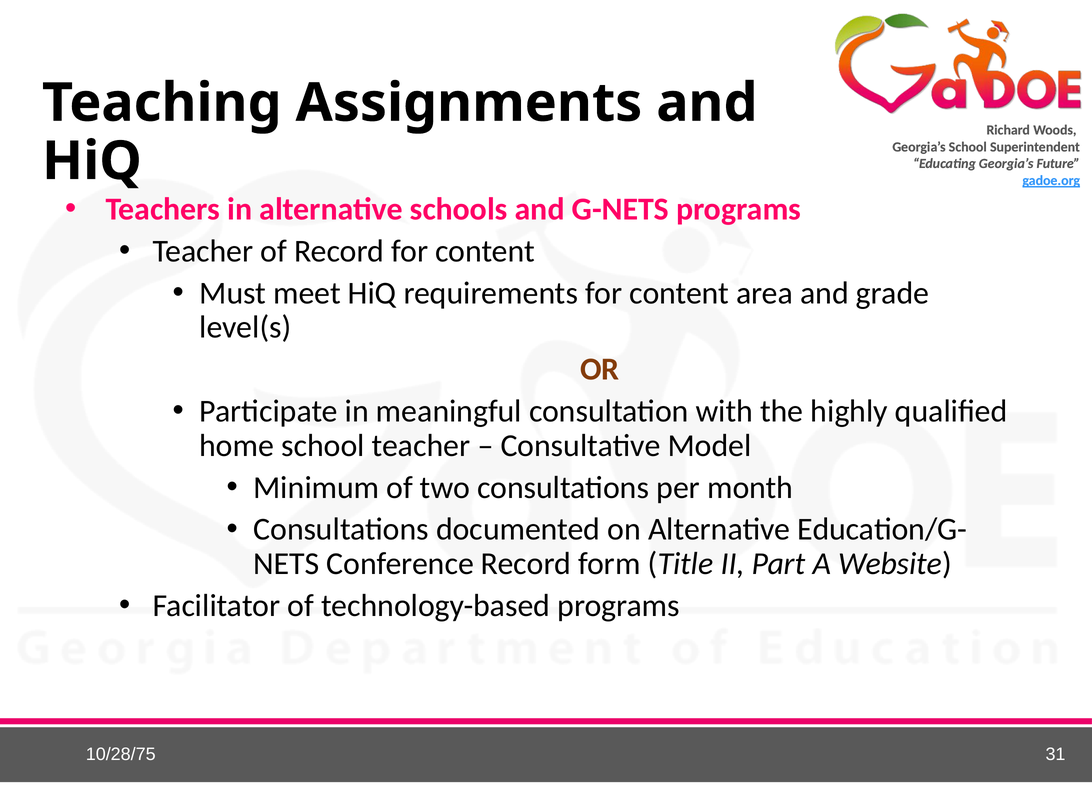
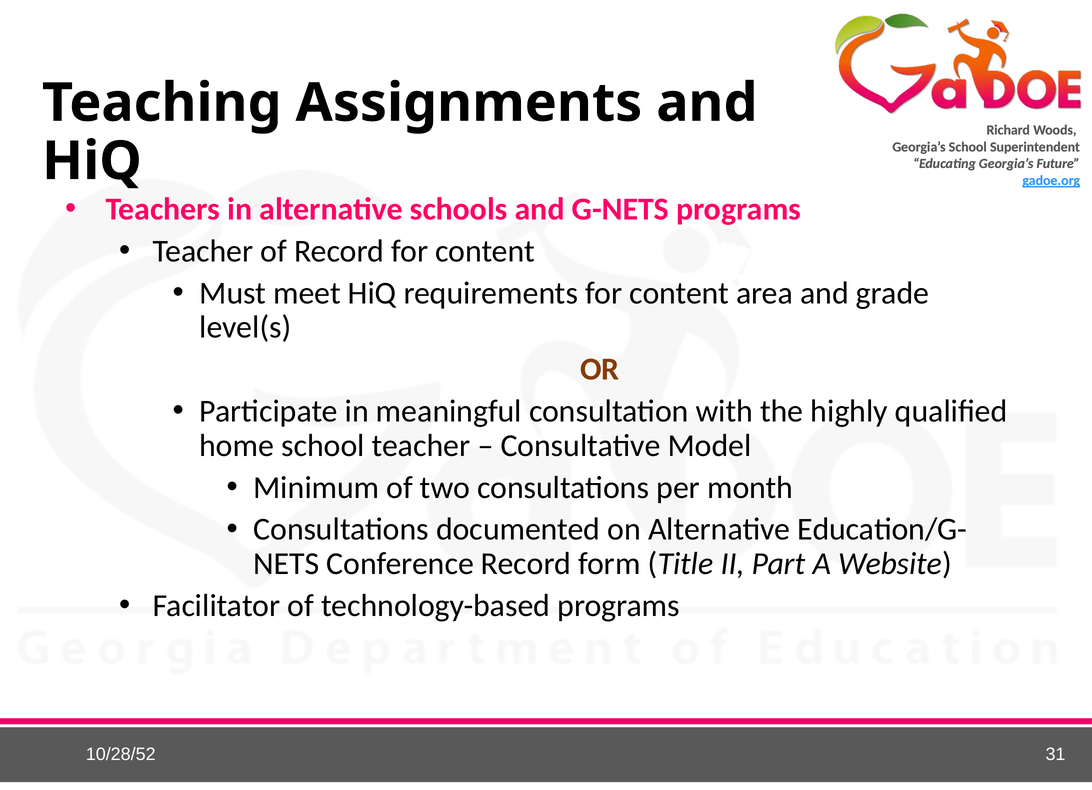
10/28/75: 10/28/75 -> 10/28/52 (121, 755)
